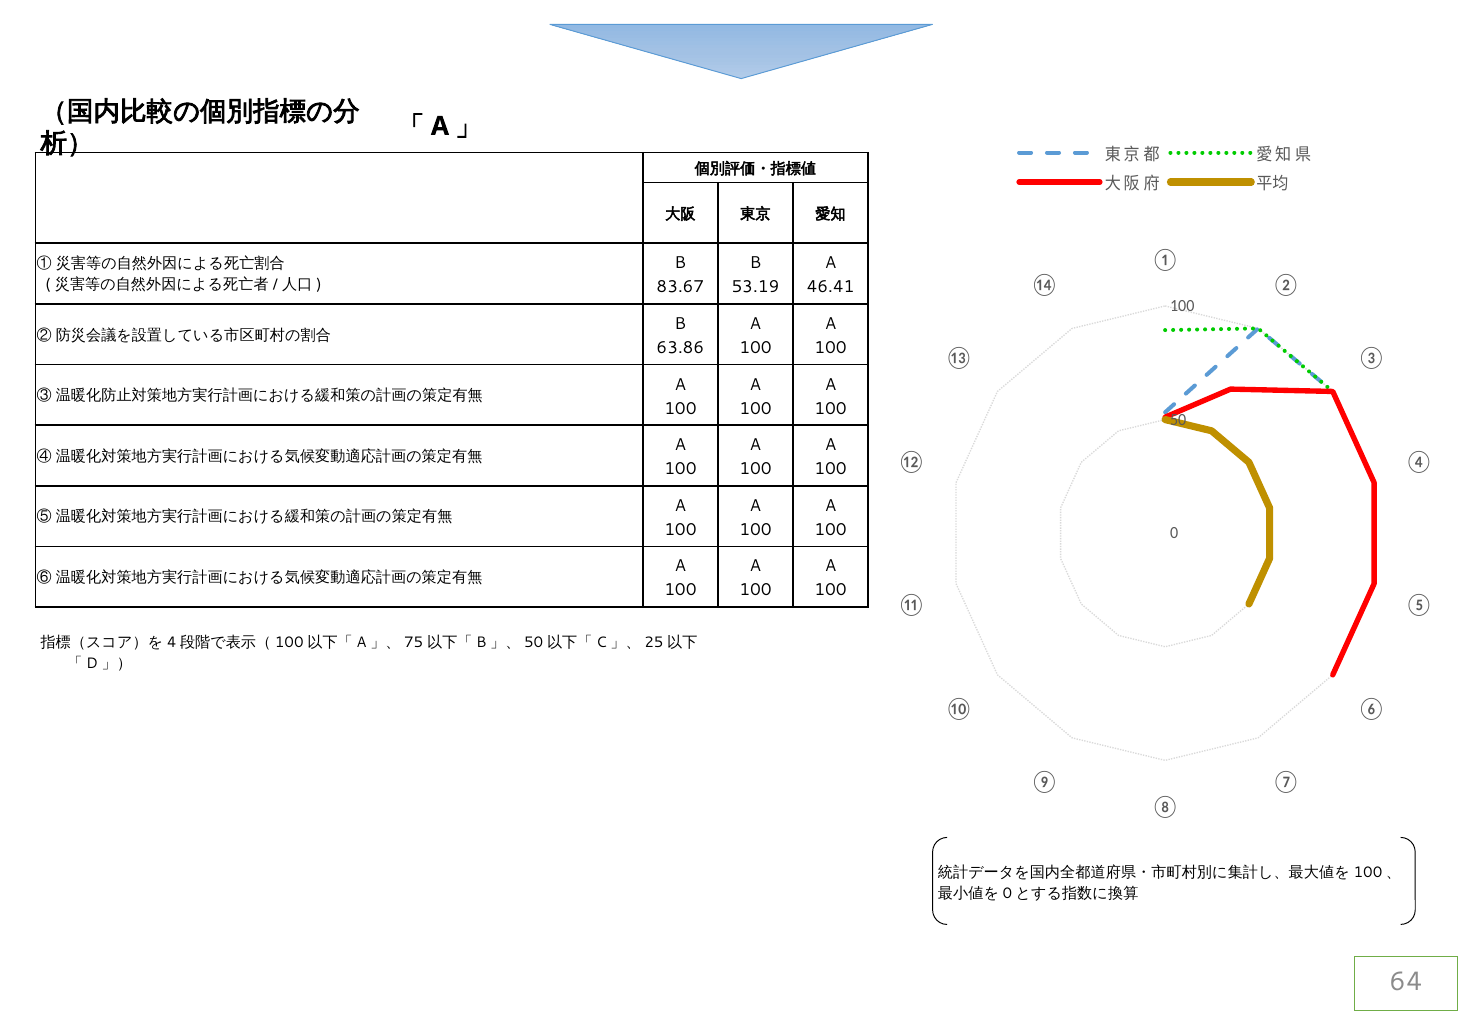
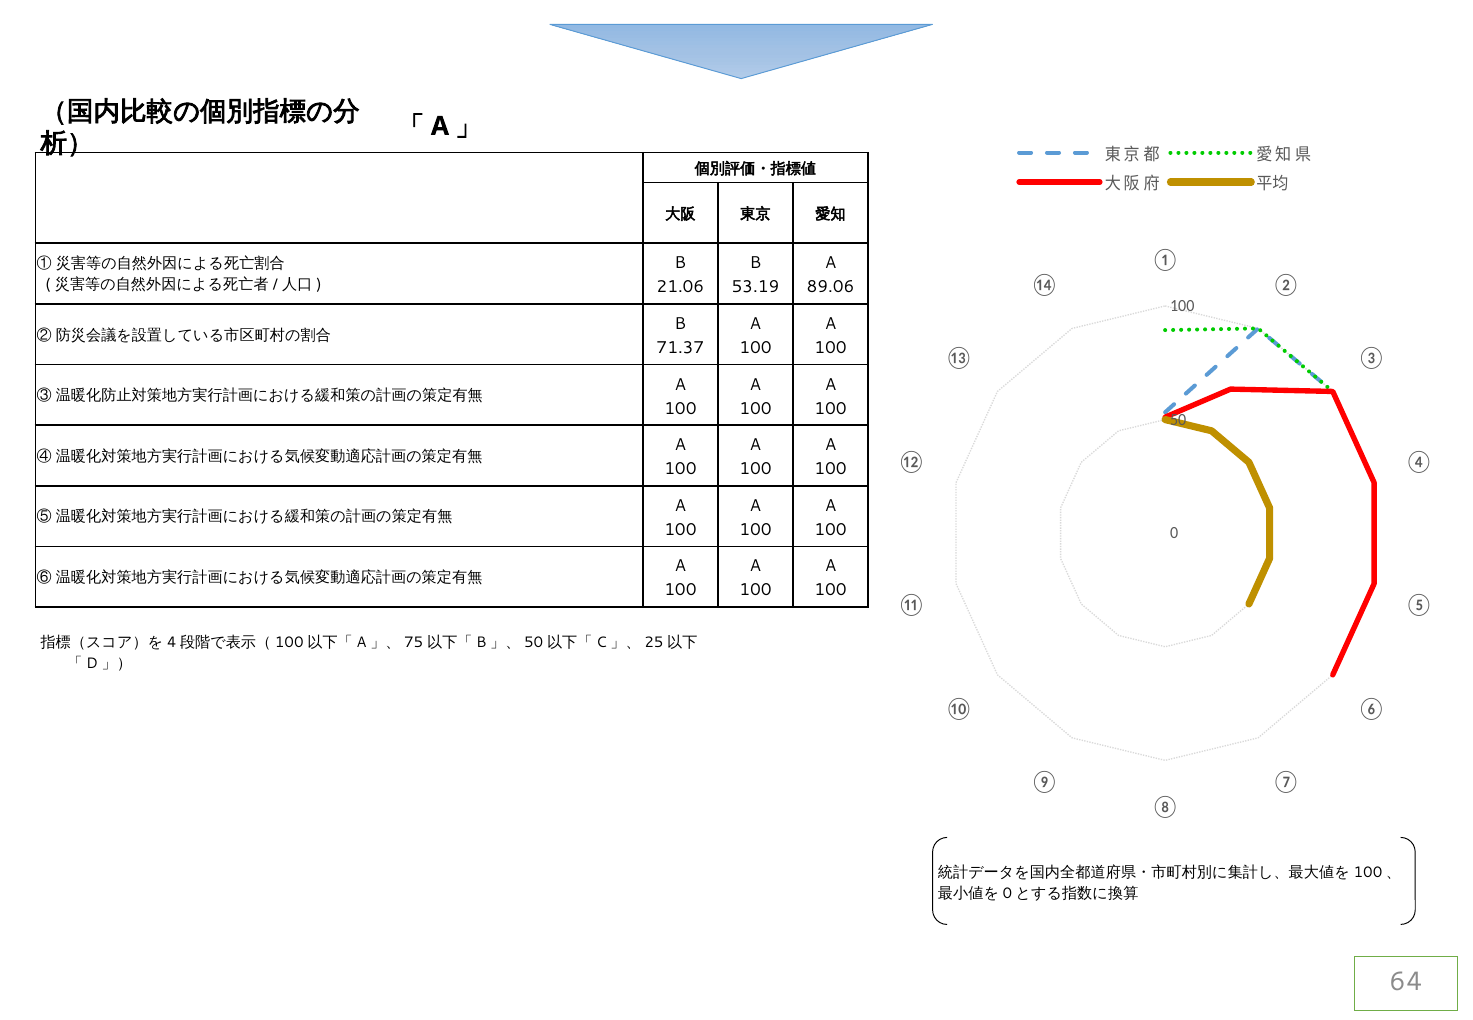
83.67: 83.67 -> 21.06 (680, 287)
46.41: 46.41 -> 89.06 (830, 287)
63.86: 63.86 -> 71.37 (680, 348)
